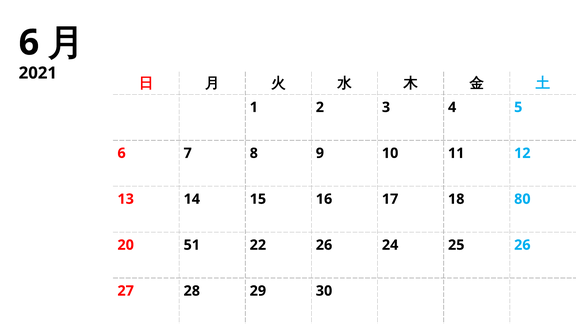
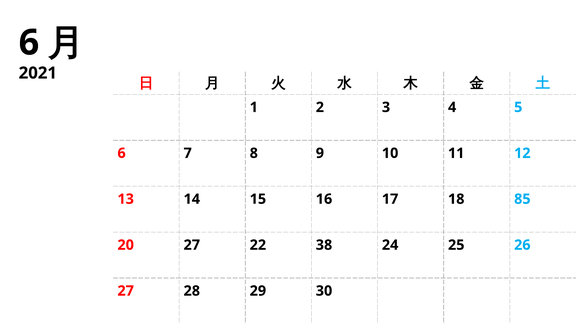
80: 80 -> 85 (522, 199)
20 51: 51 -> 27 (192, 245)
22 26: 26 -> 38 (324, 245)
